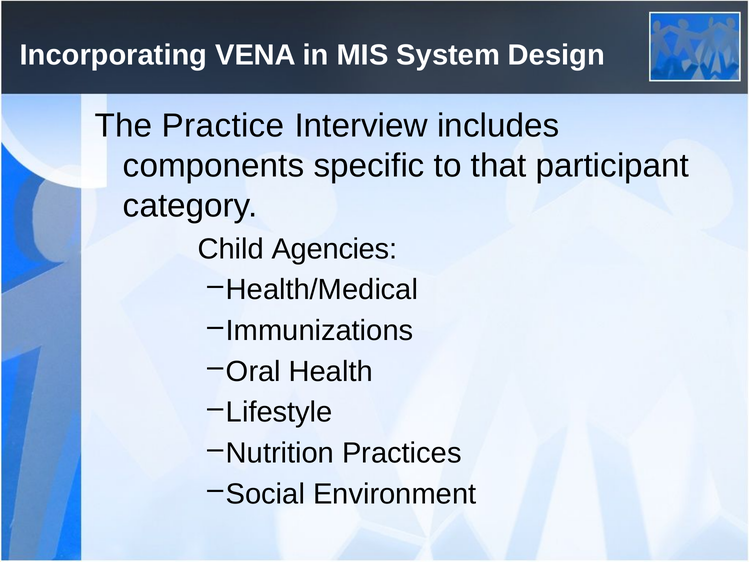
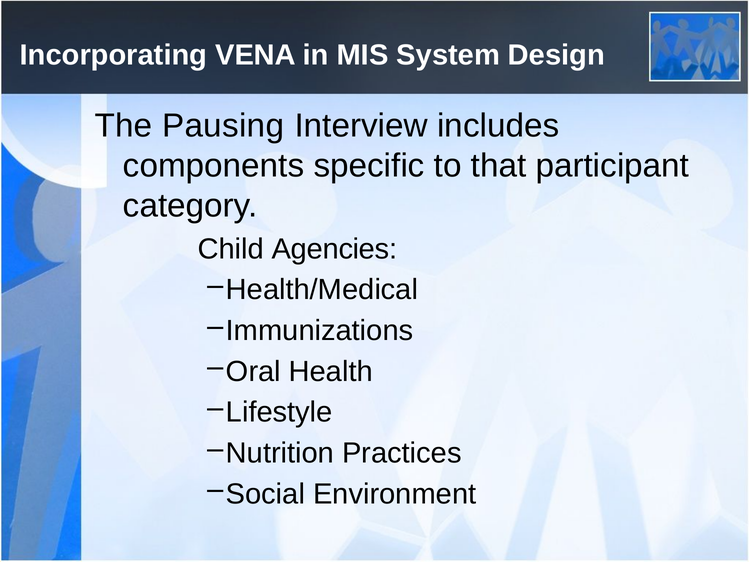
Practice: Practice -> Pausing (223, 126)
